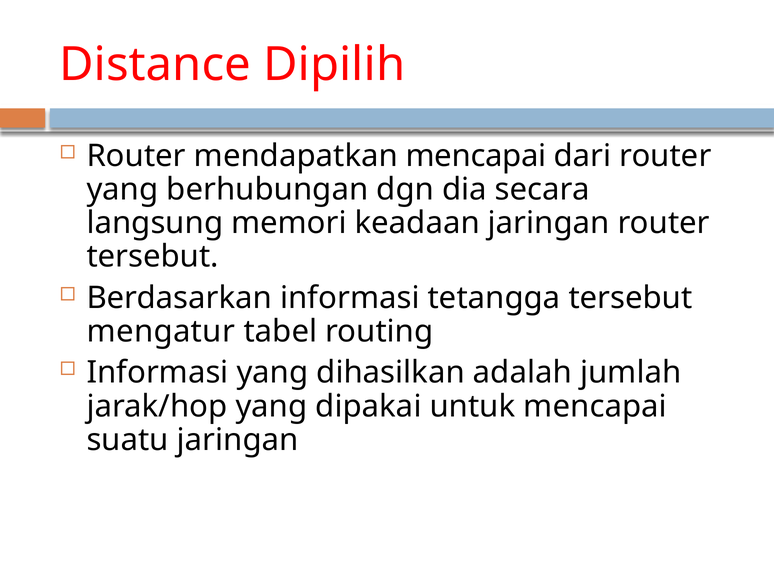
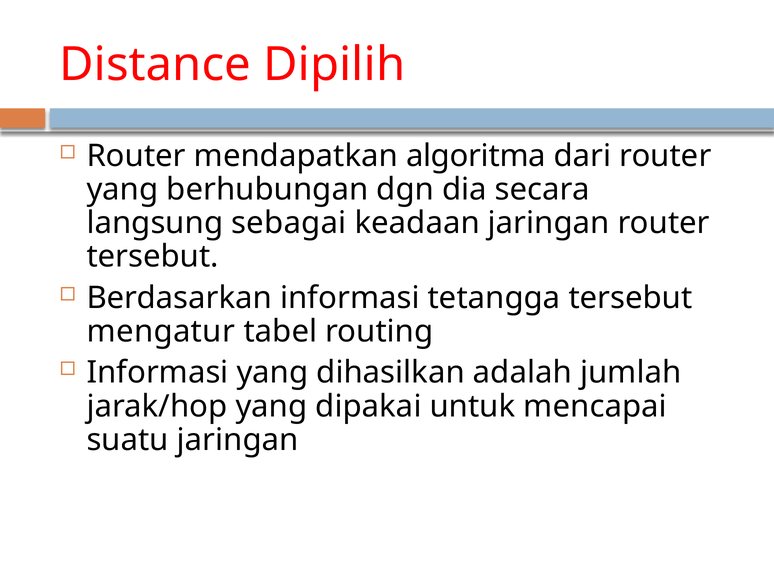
mendapatkan mencapai: mencapai -> algoritma (476, 156)
memori: memori -> sebagai (289, 223)
